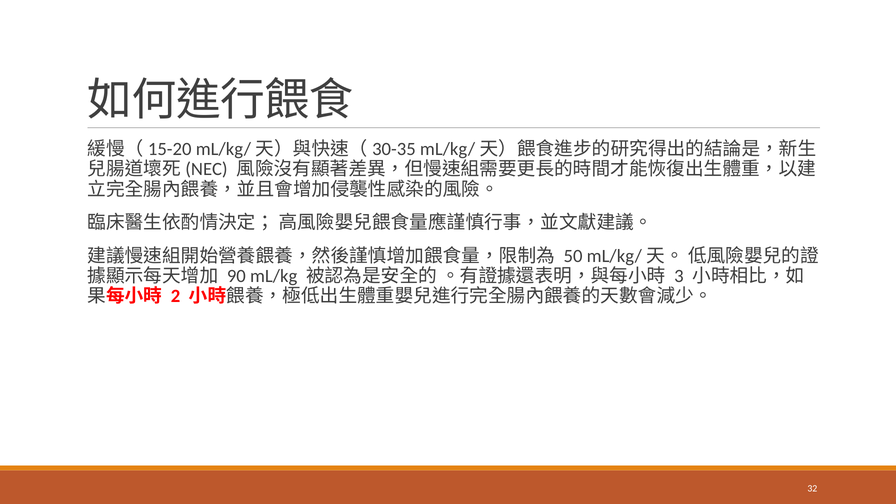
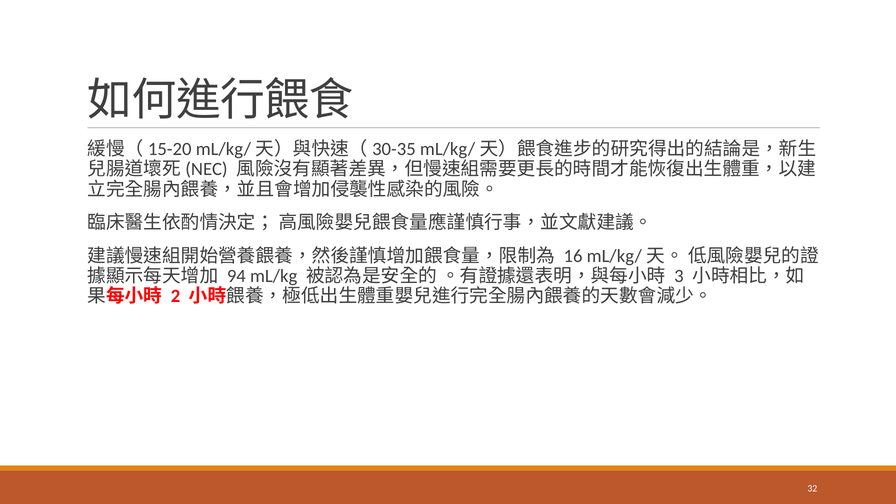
50: 50 -> 16 (573, 256)
90: 90 -> 94 (236, 276)
